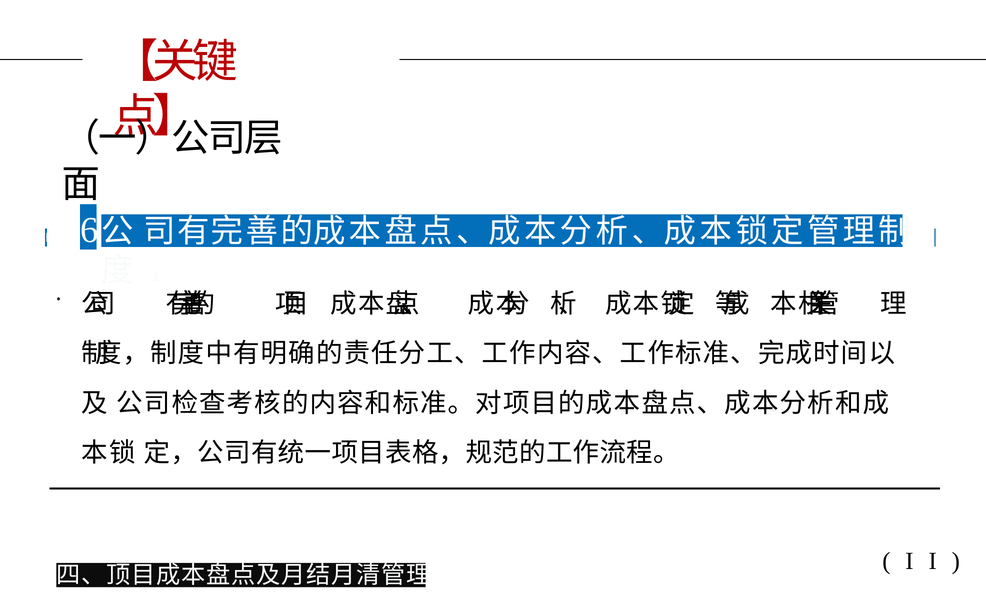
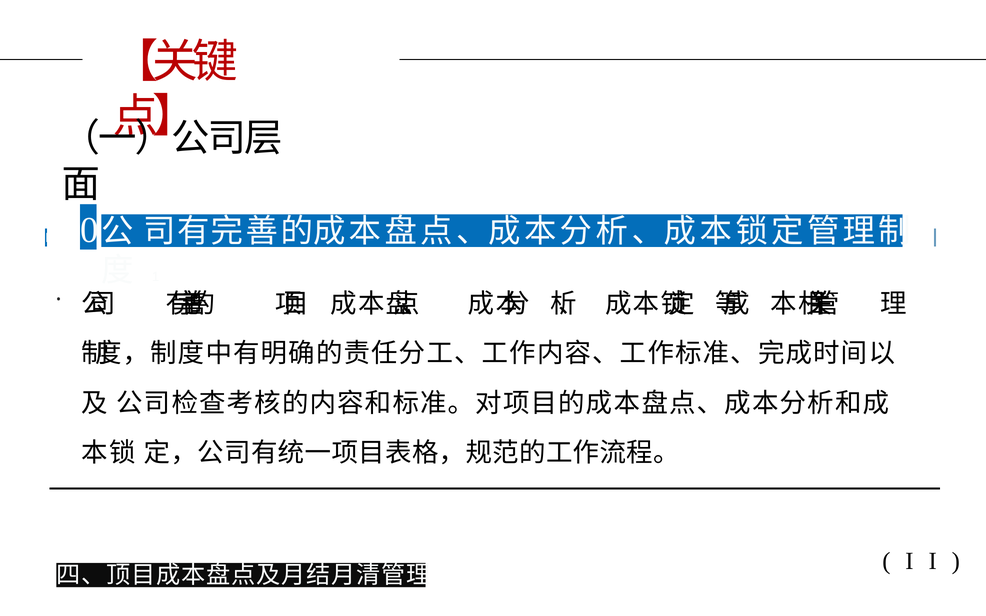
6: 6 -> 0 (89, 230)
